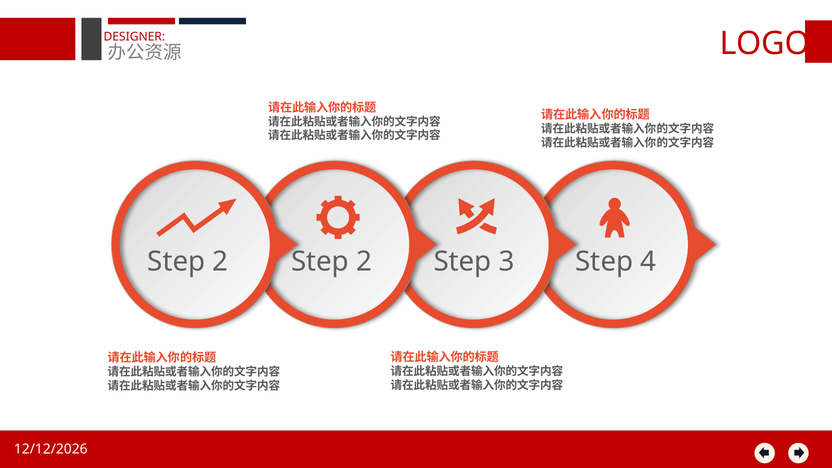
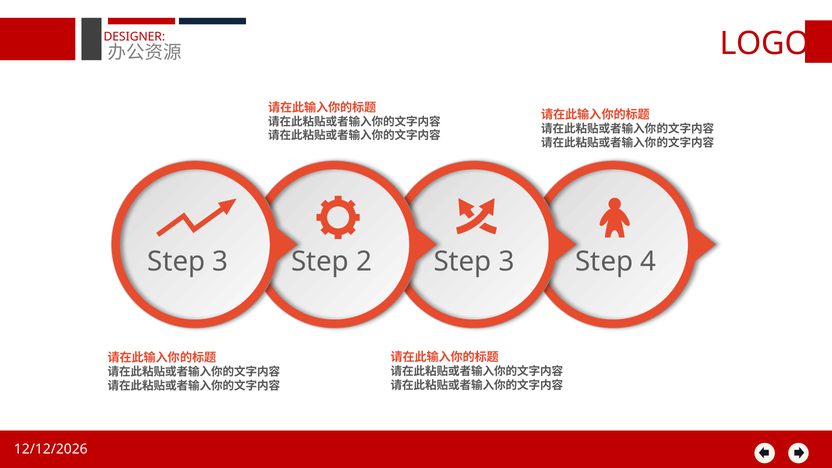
2: 2 -> 3 (220, 261)
